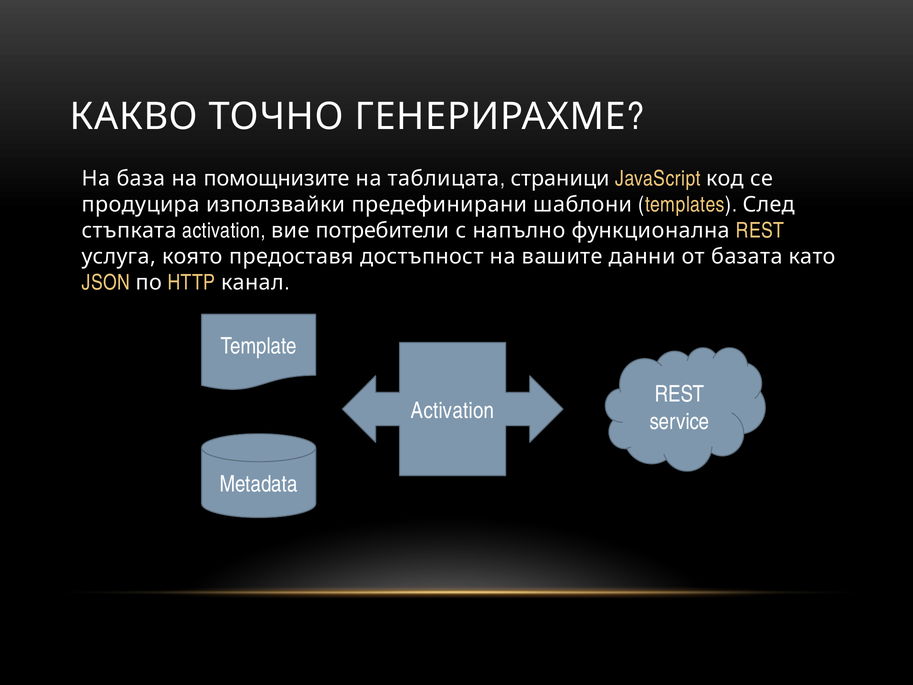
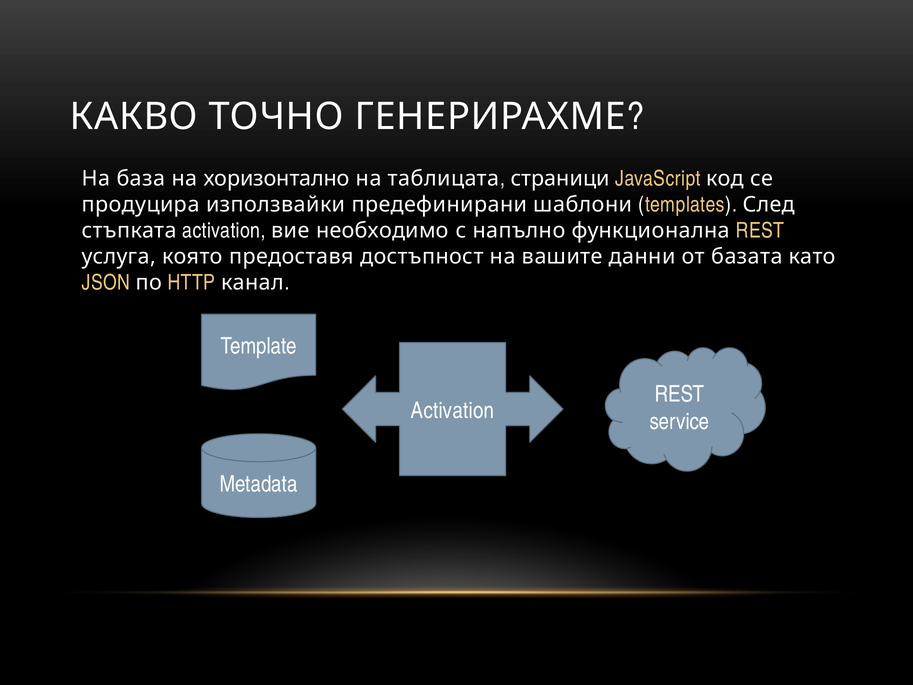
помощнизите: помощнизите -> хоризонтално (277, 179)
потребители: потребители -> необходимо (382, 231)
